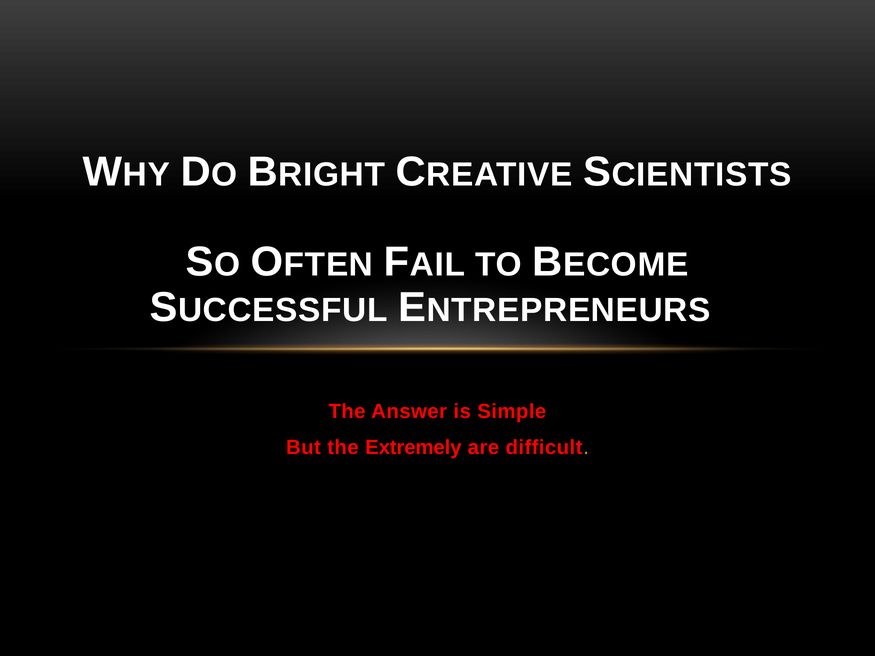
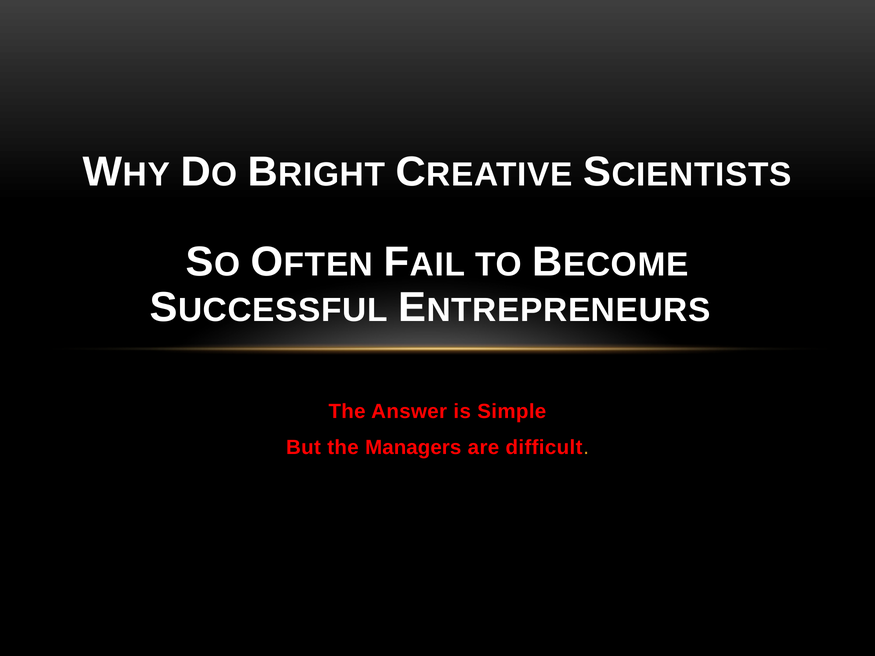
Extremely: Extremely -> Managers (413, 448)
